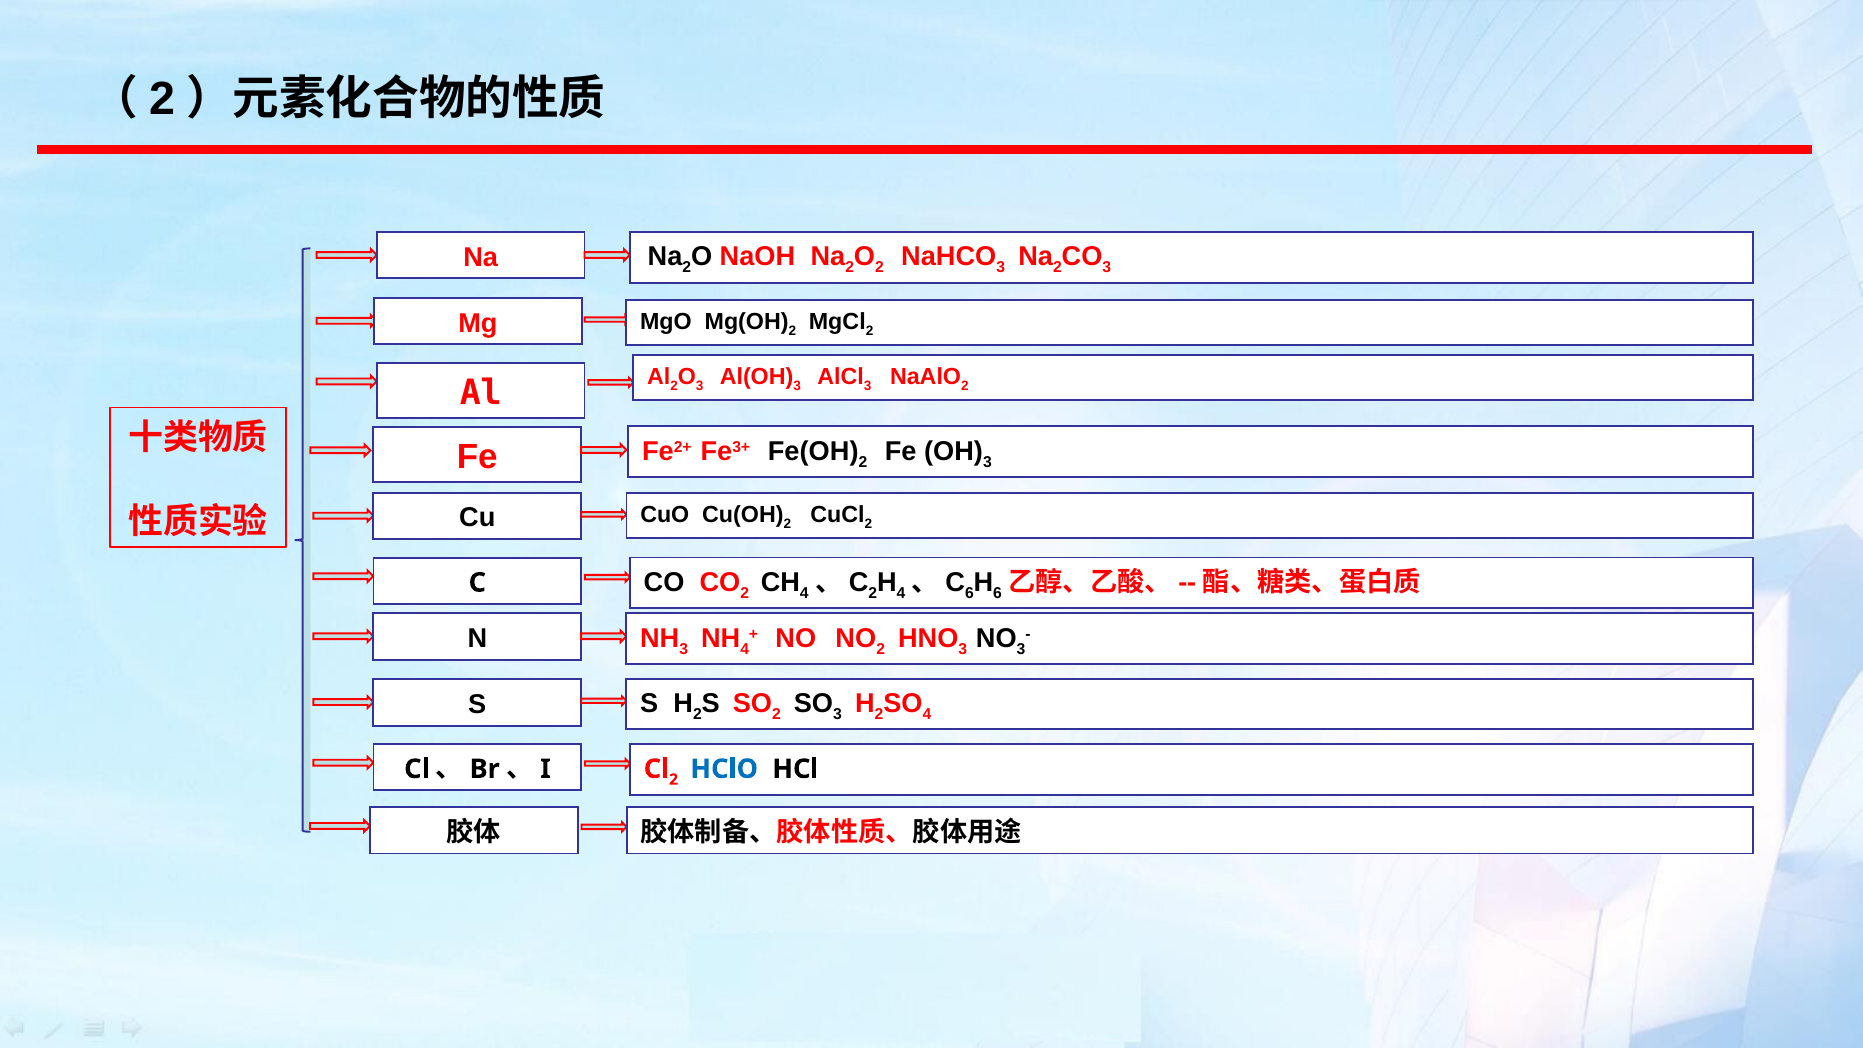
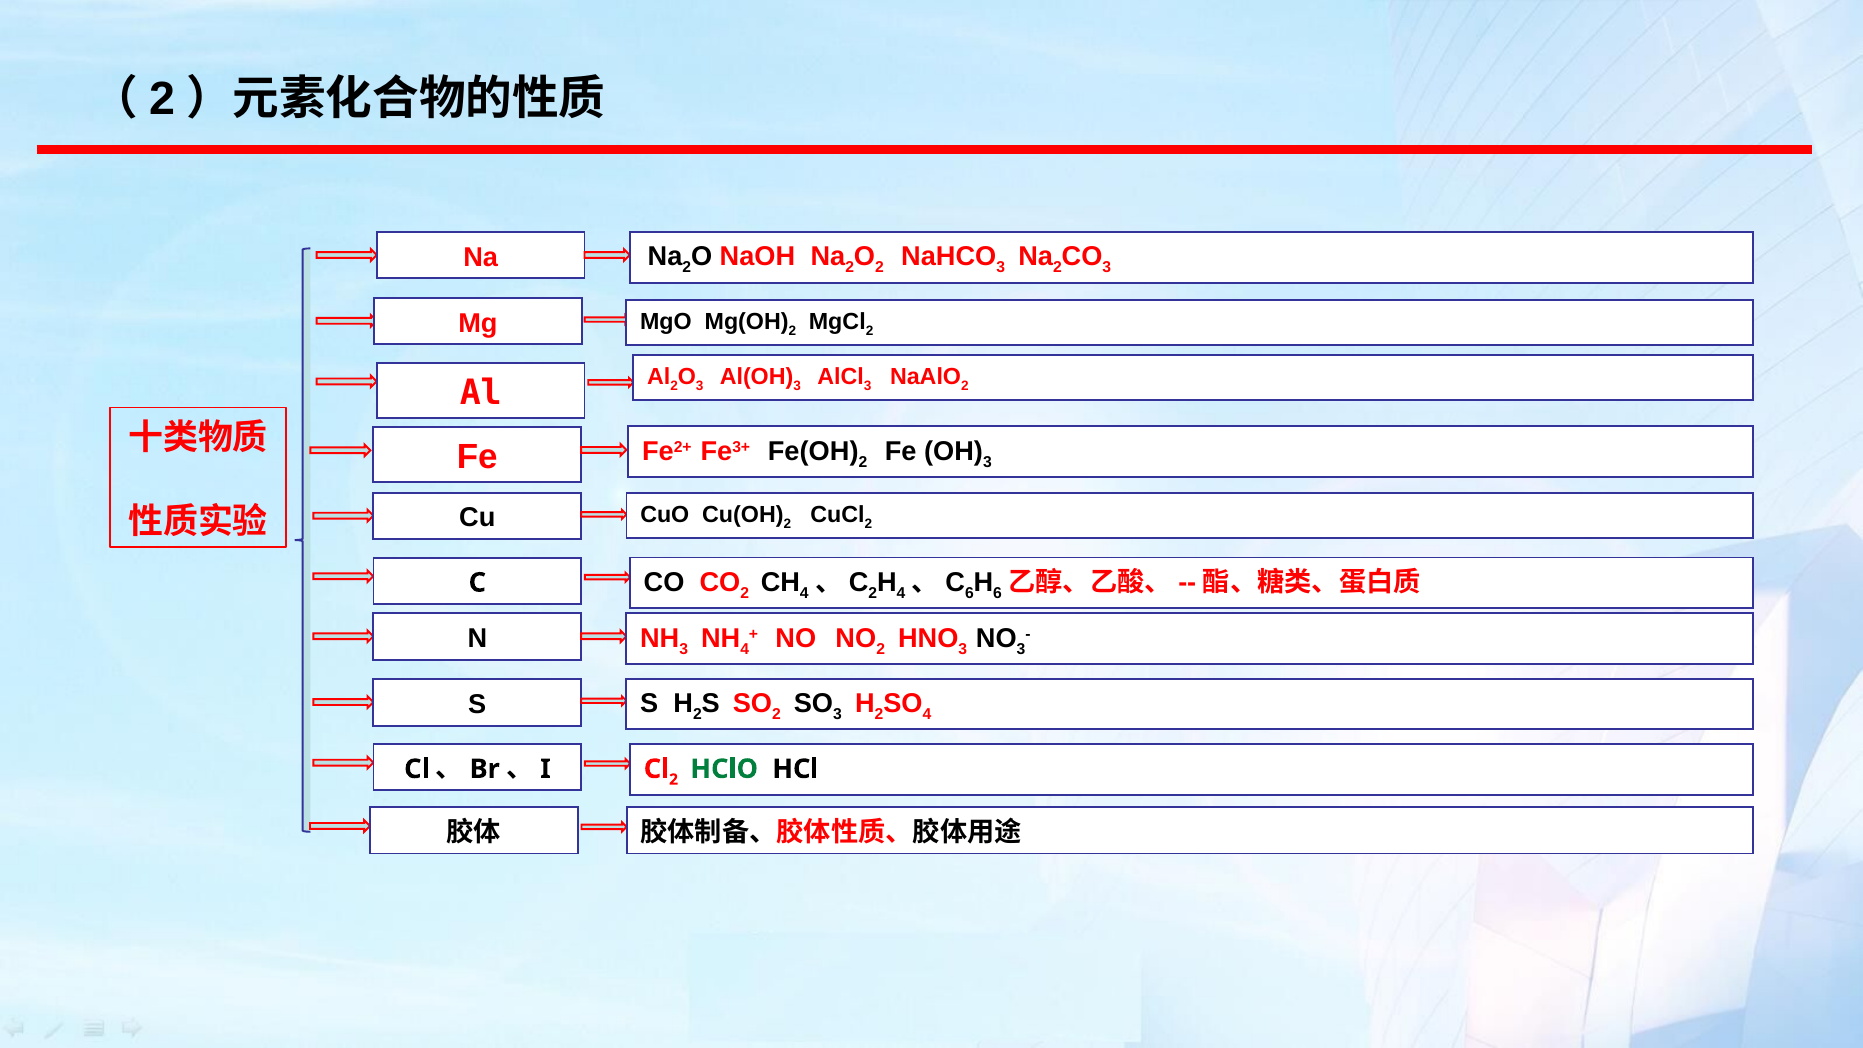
HClO colour: blue -> green (724, 769)
